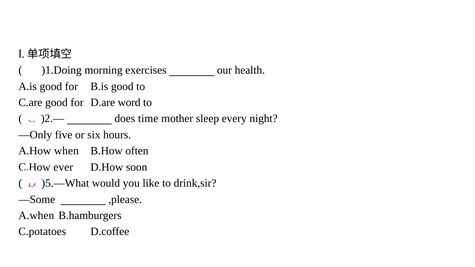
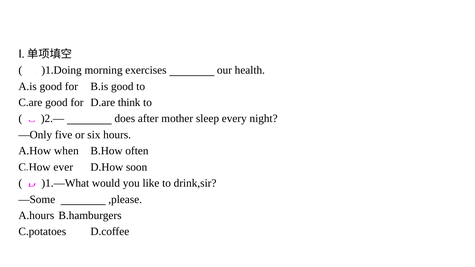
word: word -> think (129, 103)
time: time -> after (148, 119)
)5.—What: )5.—What -> )1.—What (65, 183)
A.when: A.when -> A.hours (36, 216)
